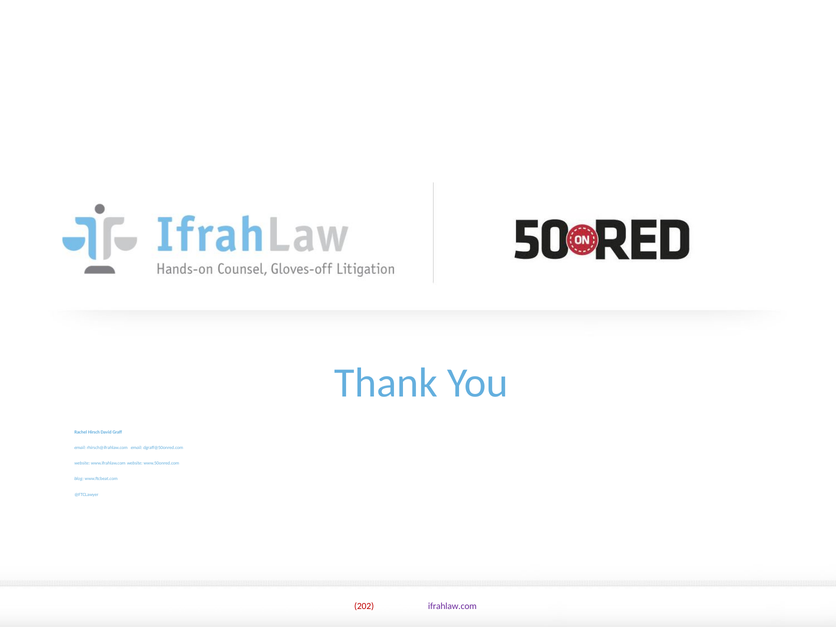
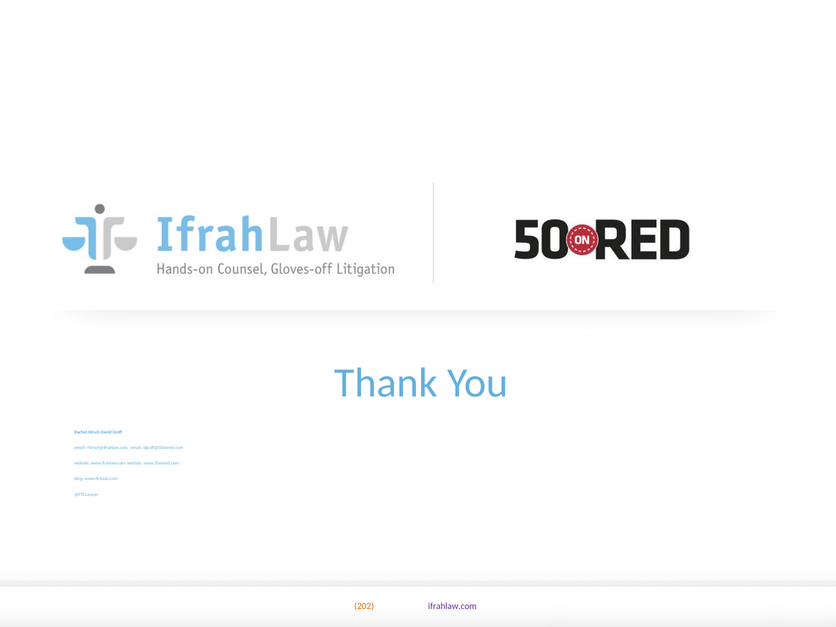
202 colour: red -> orange (364, 606)
